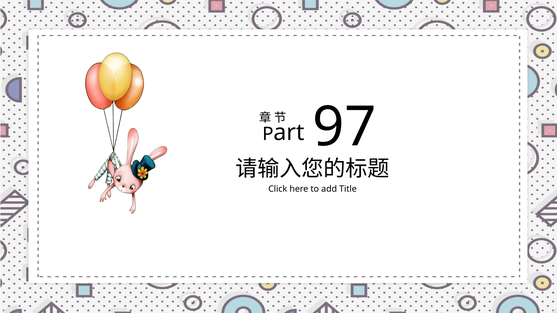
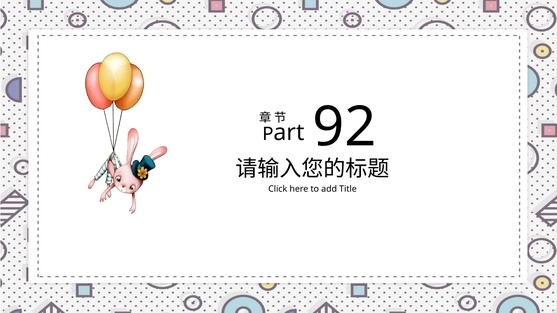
97: 97 -> 92 (344, 127)
